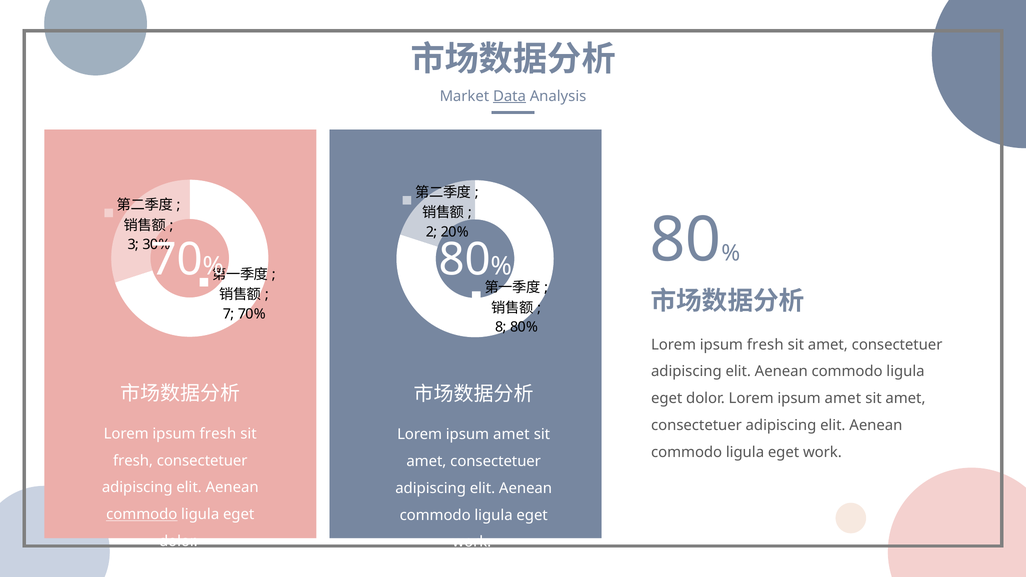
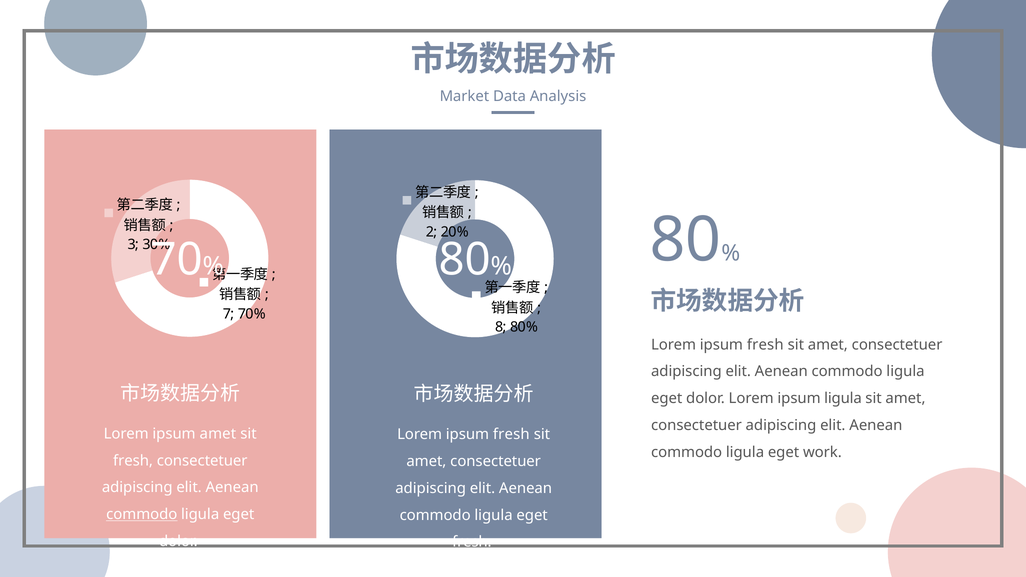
Data underline: present -> none (509, 96)
dolor Lorem ipsum amet: amet -> ligula (843, 398)
fresh: fresh -> amet (218, 434)
amet: amet -> fresh (511, 435)
work: work -> fresh (472, 542)
